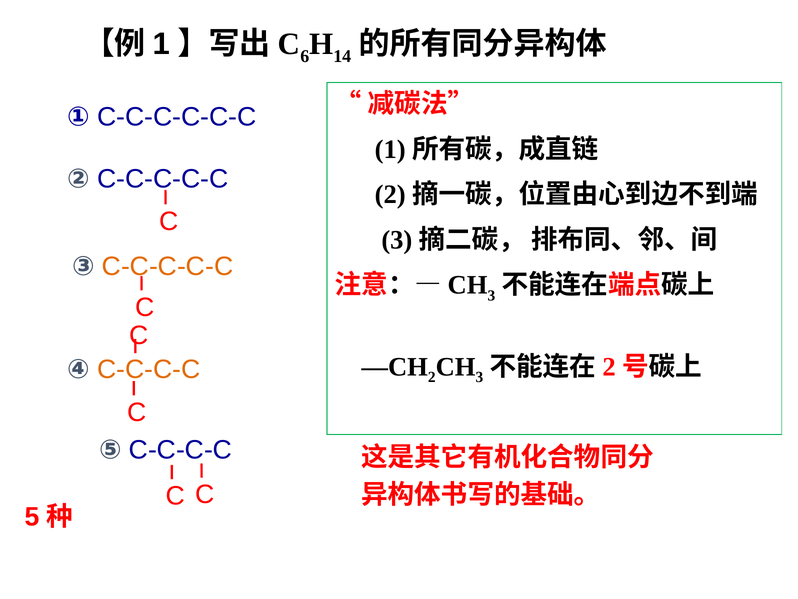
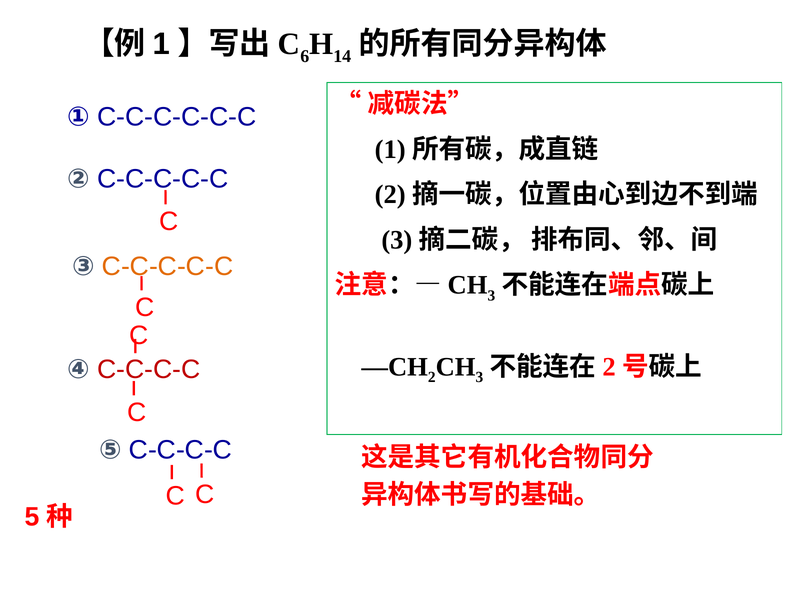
C-C-C-C colour: orange -> red (149, 369)
